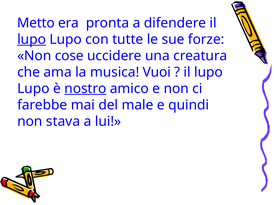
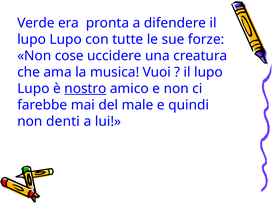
Metto: Metto -> Verde (36, 23)
lupo underline: present -> none (32, 39)
stava: stava -> denti (63, 122)
